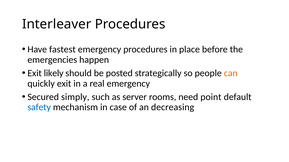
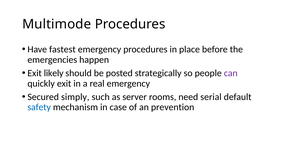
Interleaver: Interleaver -> Multimode (57, 24)
can colour: orange -> purple (231, 73)
point: point -> serial (211, 97)
decreasing: decreasing -> prevention (173, 108)
